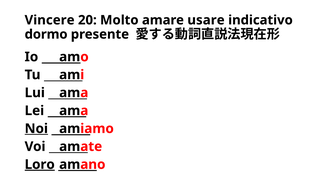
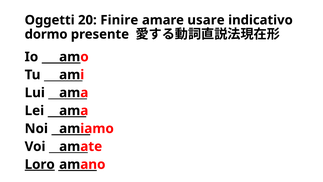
Vincere: Vincere -> Oggetti (50, 20)
Molto: Molto -> Finire (119, 20)
Noi underline: present -> none (36, 128)
